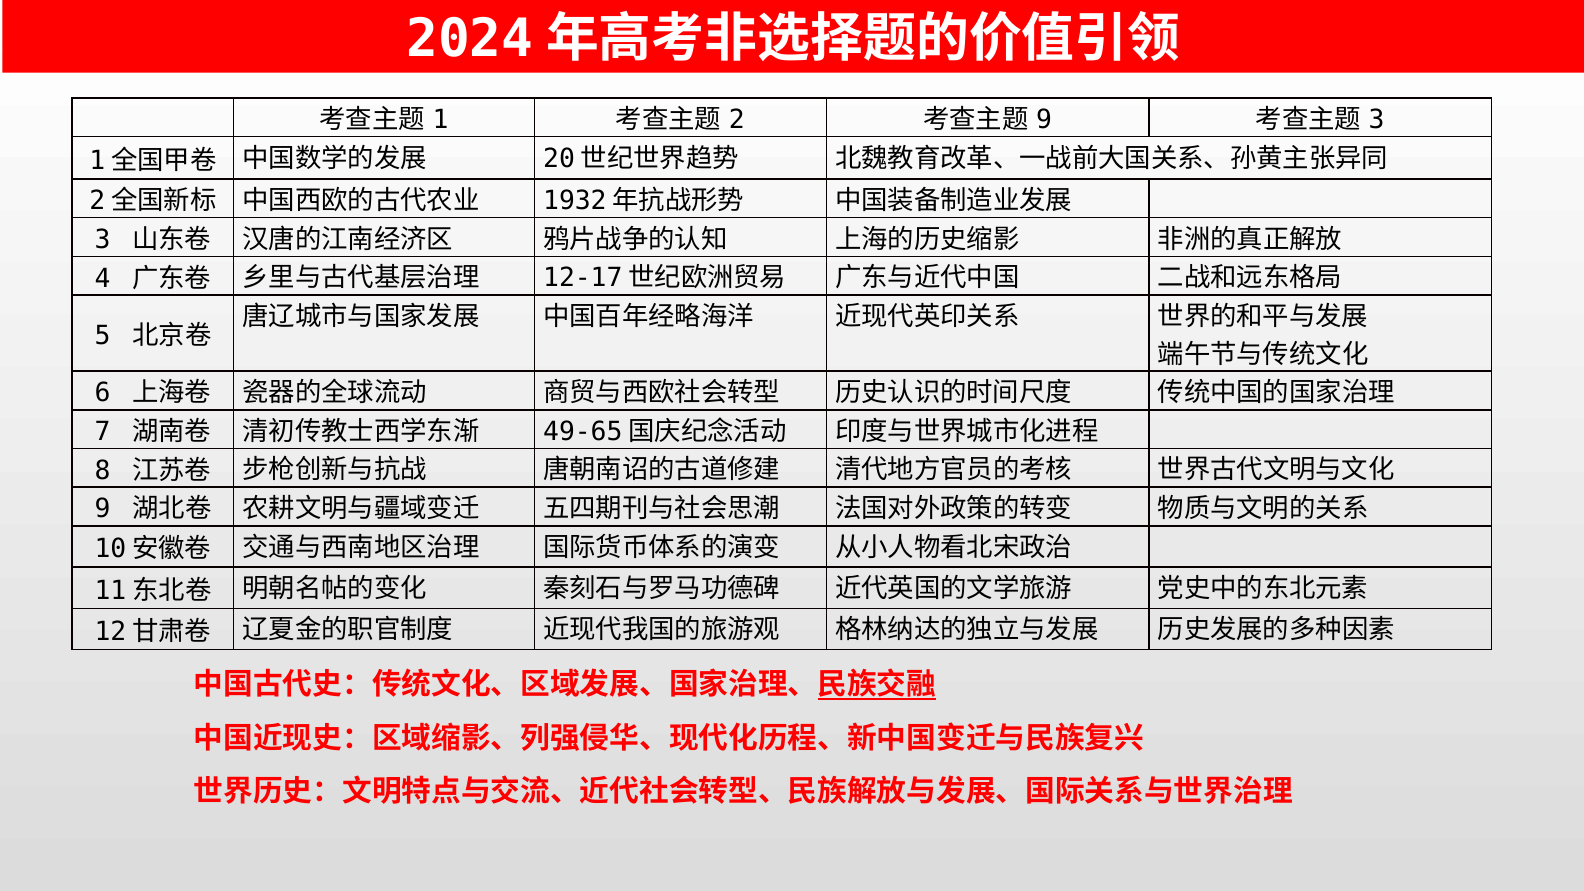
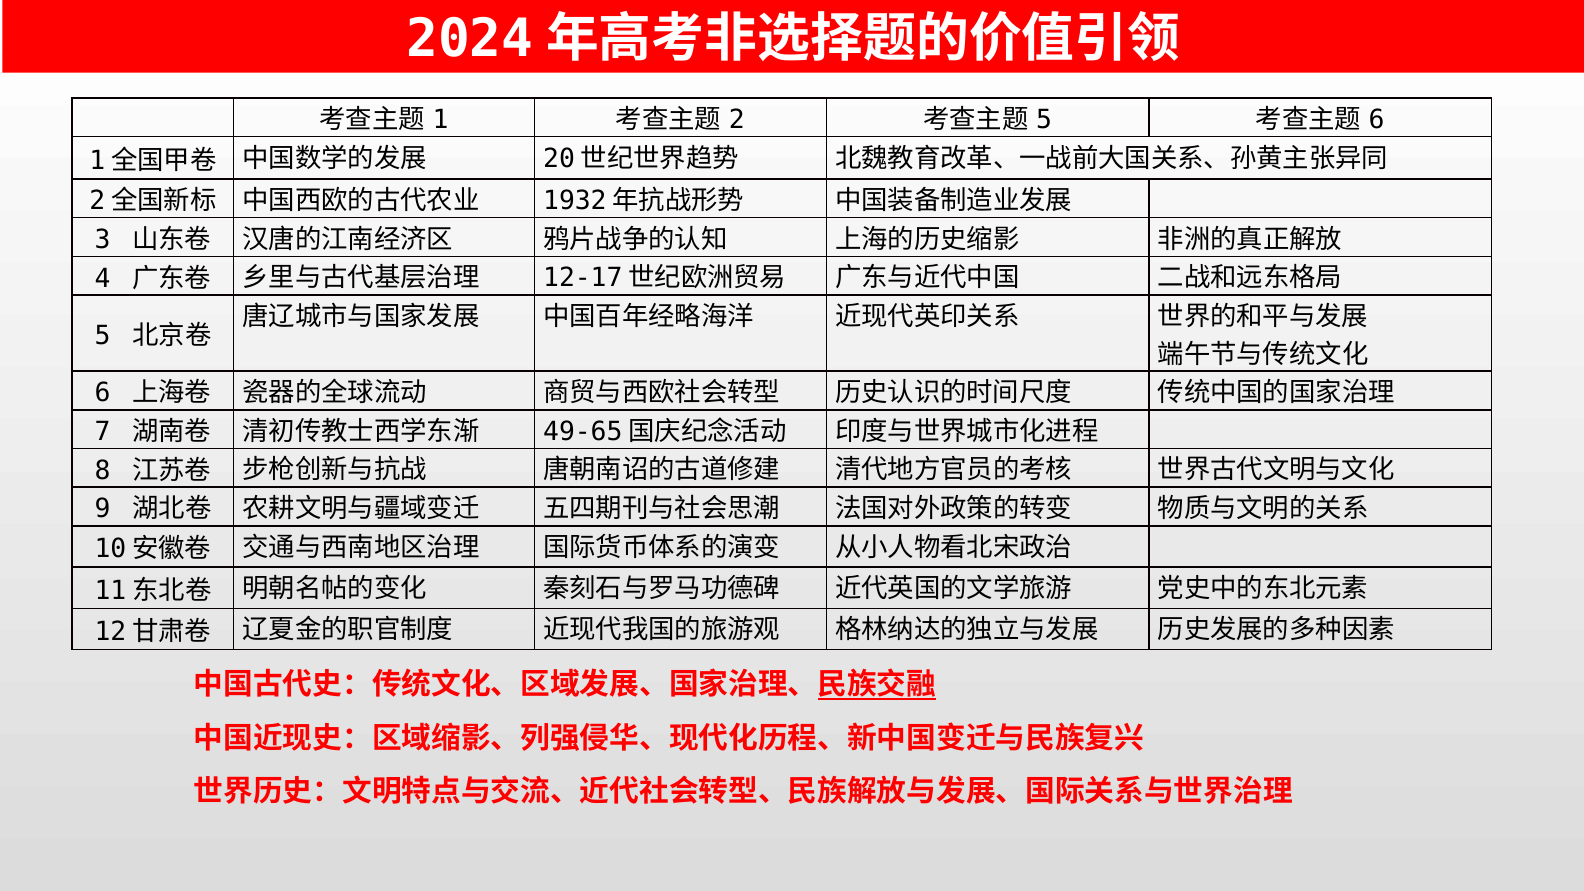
9: 9 -> 5 (1044, 120)
3: 3 -> 6 (1377, 120)
